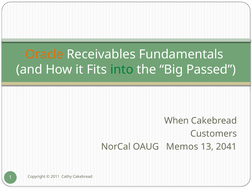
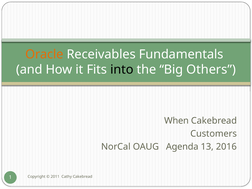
into colour: green -> black (122, 70)
Passed: Passed -> Others (211, 70)
Memos: Memos -> Agenda (182, 147)
2041: 2041 -> 2016 (226, 147)
